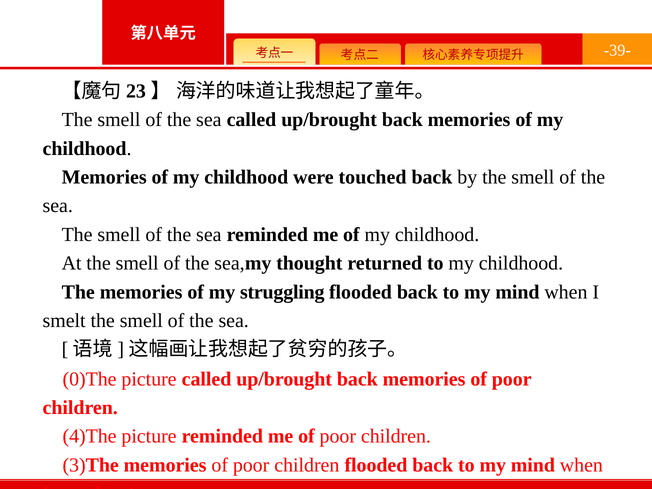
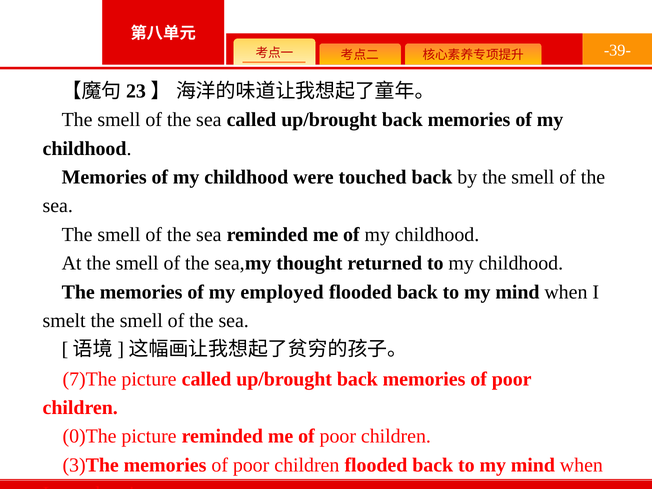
struggling: struggling -> employed (282, 292)
0)The: 0)The -> 7)The (90, 379)
4)The: 4)The -> 0)The (90, 436)
